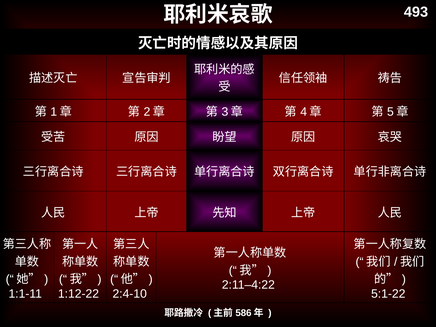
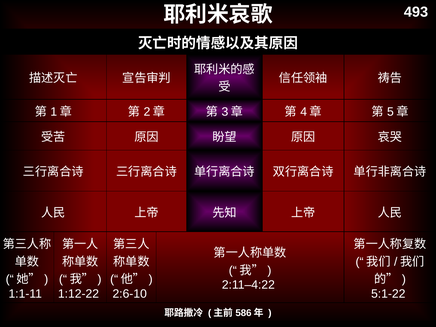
2:4-10: 2:4-10 -> 2:6-10 (130, 294)
